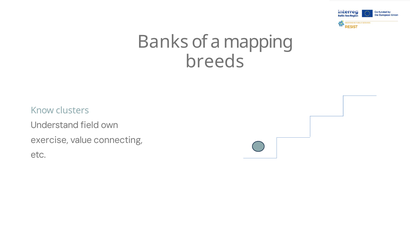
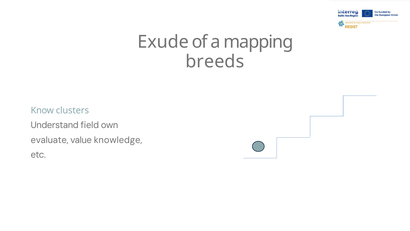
Banks: Banks -> Exude (163, 42)
exercise: exercise -> evaluate (50, 140)
connecting: connecting -> knowledge (118, 140)
